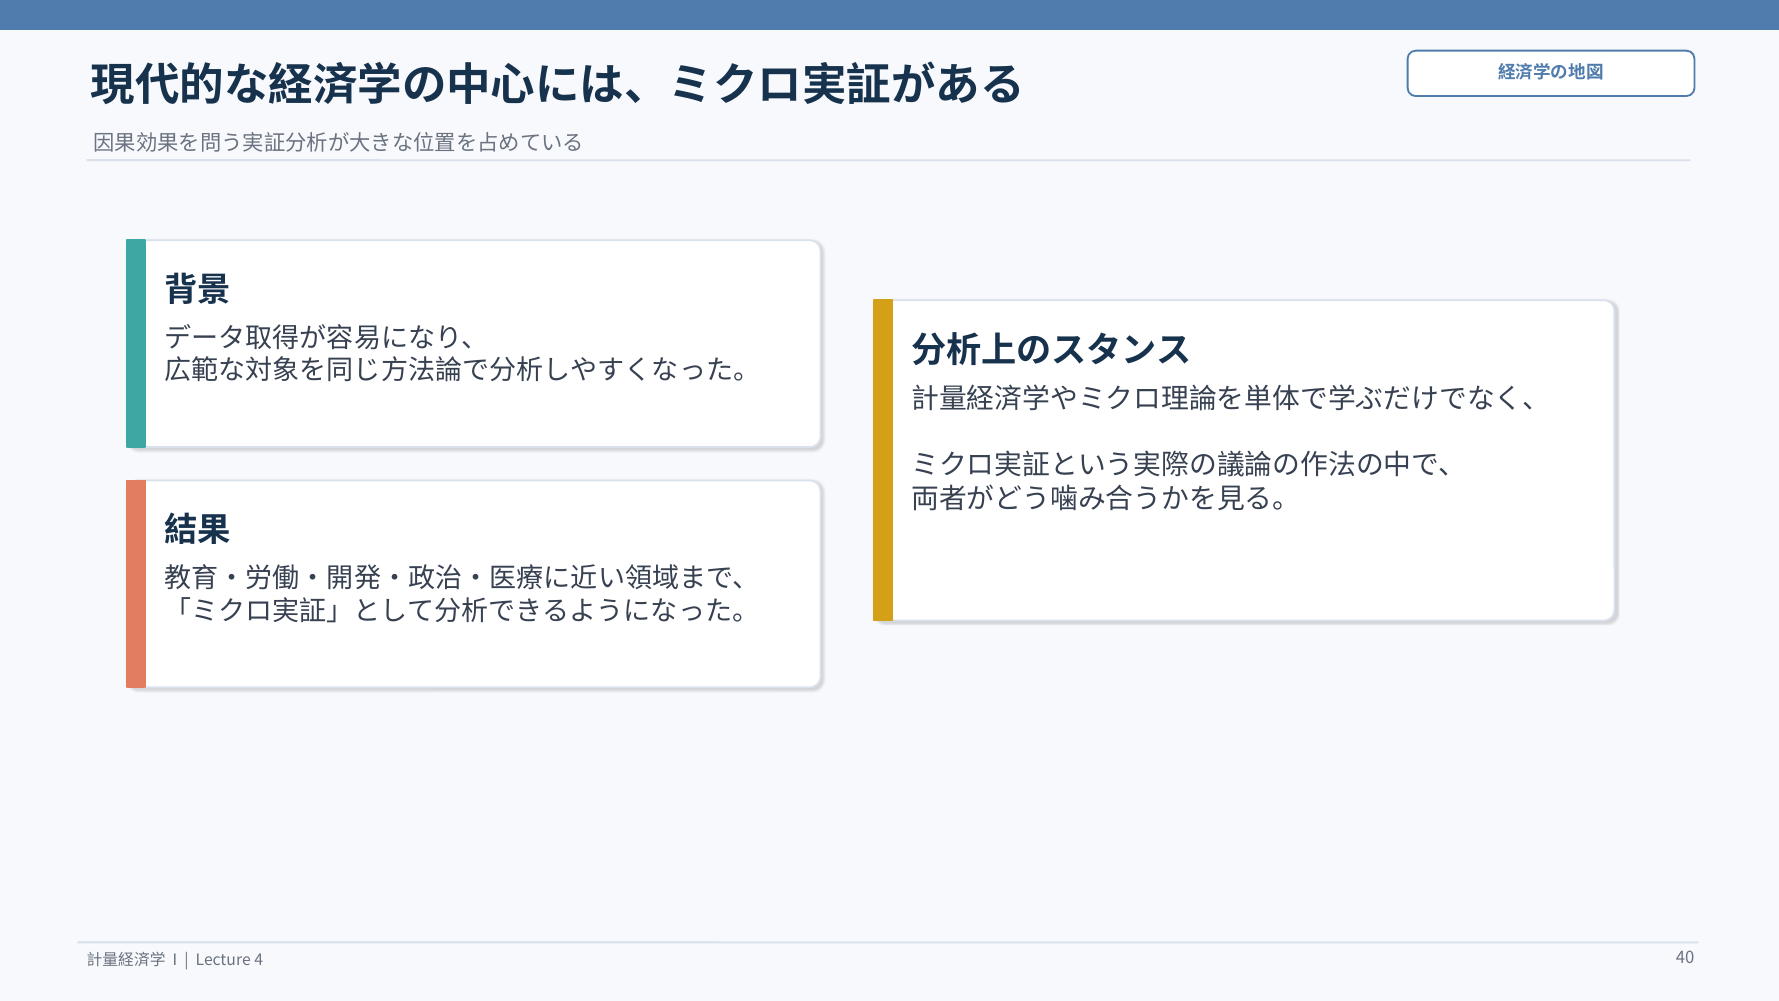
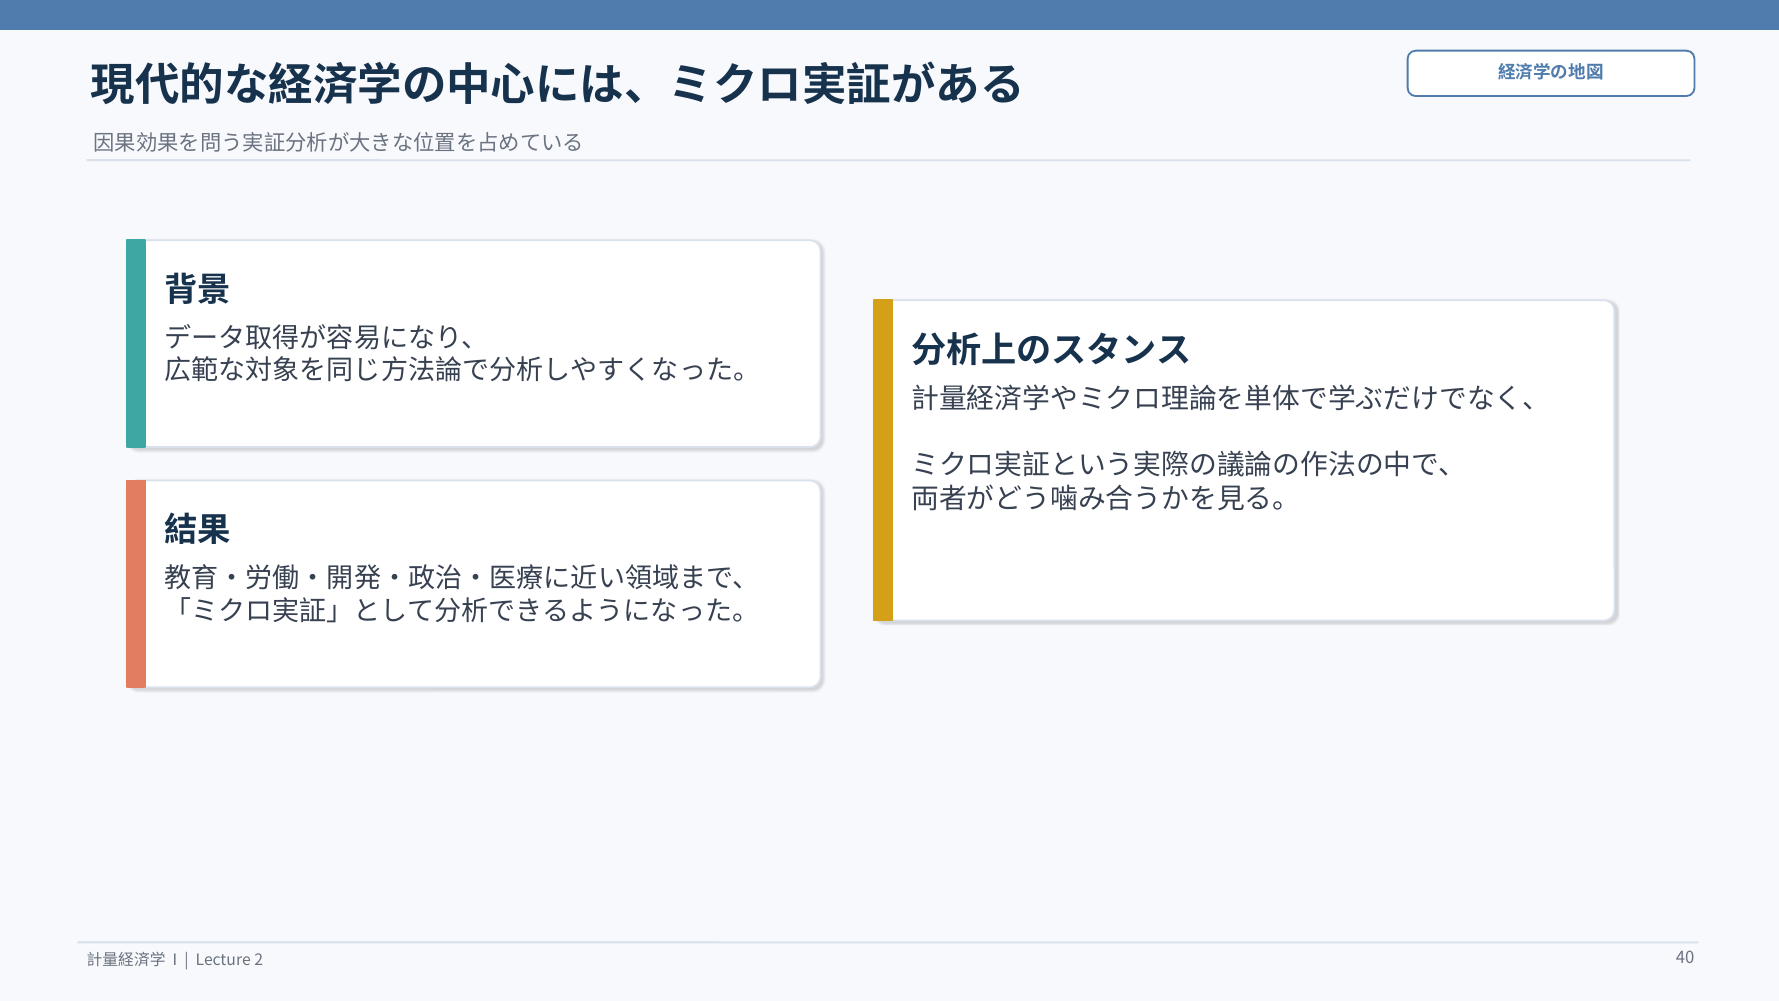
4: 4 -> 2 (259, 960)
